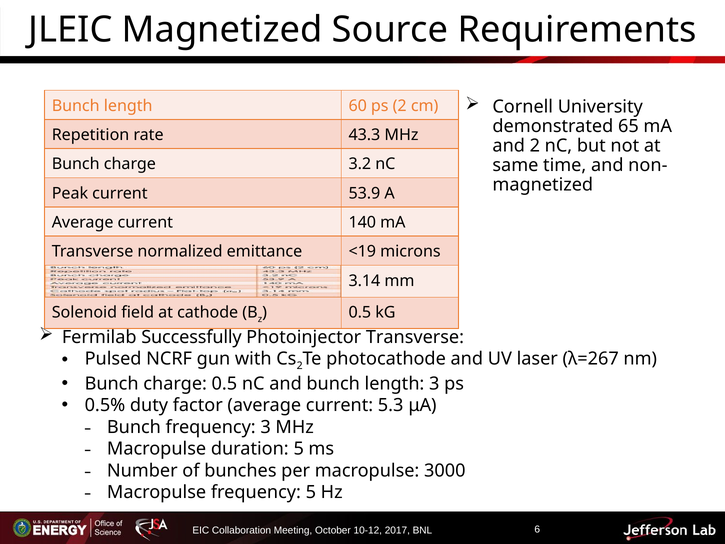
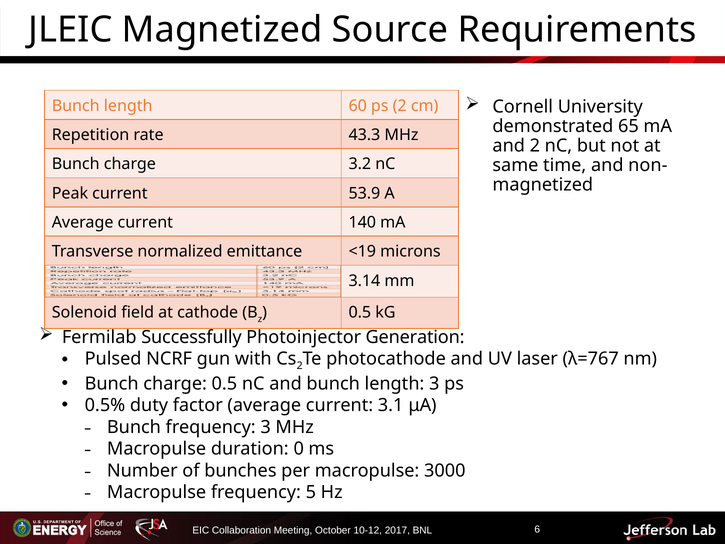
Photoinjector Transverse: Transverse -> Generation (415, 337)
λ=267: λ=267 -> λ=767 (591, 359)
5.3: 5.3 -> 3.1 (391, 405)
duration 5: 5 -> 0 (299, 449)
